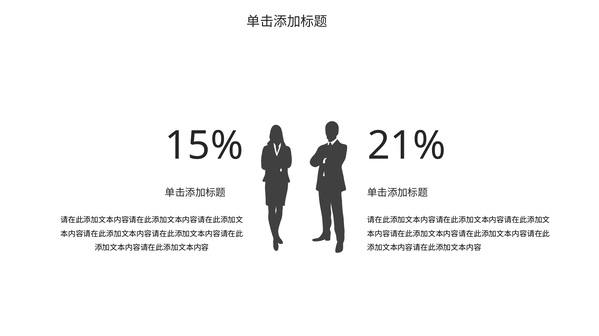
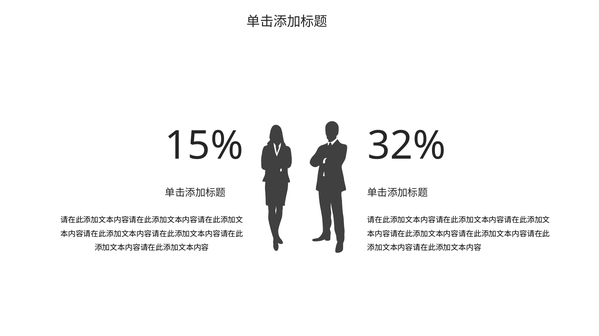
21%: 21% -> 32% (407, 146)
